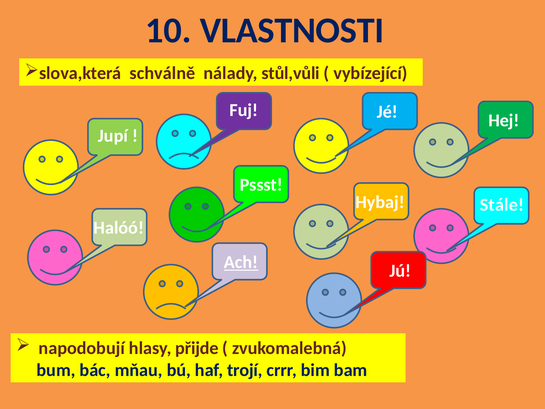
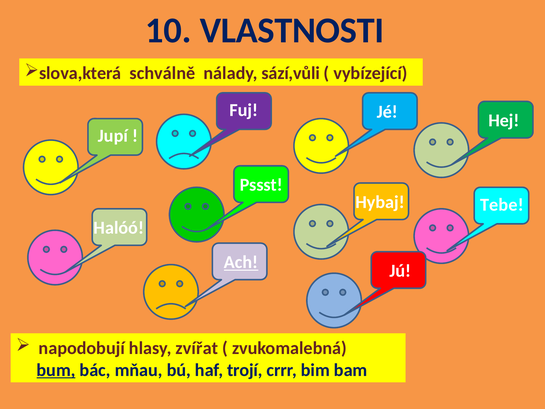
stůl,vůli: stůl,vůli -> sází,vůli (291, 73)
Stále: Stále -> Tebe (502, 205)
přijde: přijde -> zvířat (197, 348)
bum underline: none -> present (56, 370)
